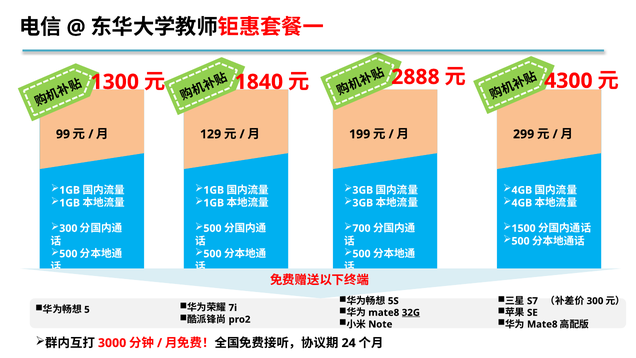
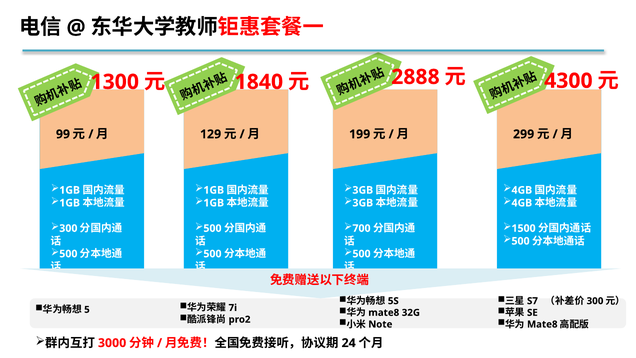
32G underline: present -> none (411, 312)
